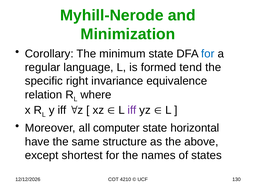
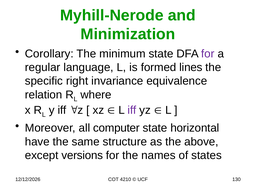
for colour: blue -> purple (208, 54)
tend: tend -> lines (191, 67)
shortest: shortest -> versions (82, 155)
